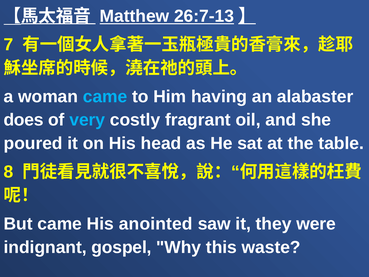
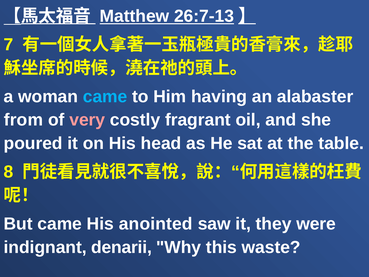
does: does -> from (23, 120)
very colour: light blue -> pink (87, 120)
gospel: gospel -> denarii (122, 247)
